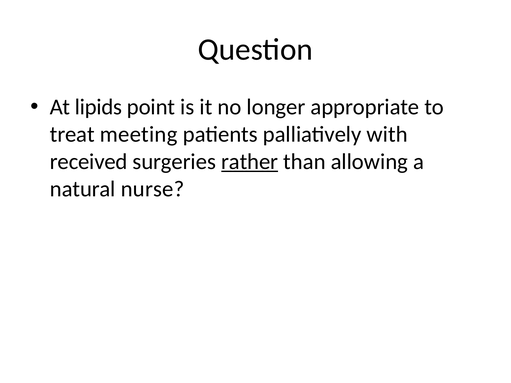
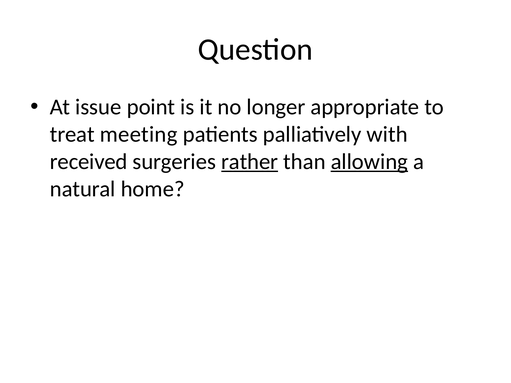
lipids: lipids -> issue (98, 107)
allowing underline: none -> present (369, 162)
nurse: nurse -> home (153, 189)
